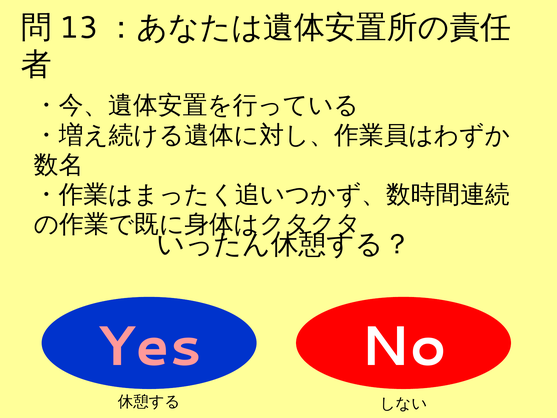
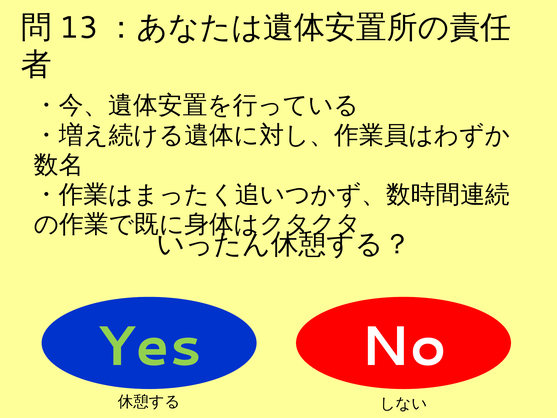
Yes colour: pink -> light green (149, 347)
